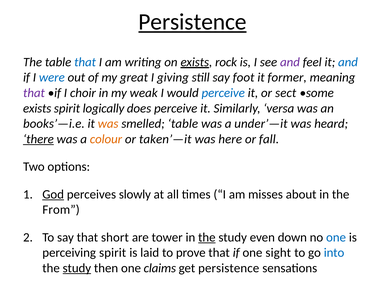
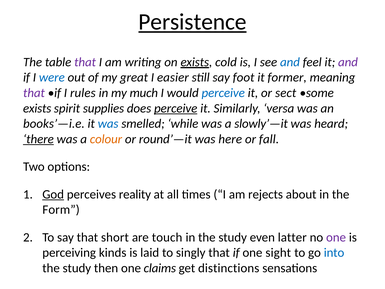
that colour: blue -> purple (85, 62)
rock: rock -> cold (226, 62)
and colour: purple -> blue (290, 62)
and colour: blue -> purple (348, 62)
giving: giving -> easier (173, 77)
choir: choir -> rules (83, 93)
weak: weak -> much (144, 93)
logically: logically -> supplies (104, 108)
perceive underline: none -> present (176, 108)
was colour: orange -> blue (108, 124)
smelled table: table -> while (183, 124)
under’—it: under’—it -> slowly’—it (261, 124)
taken’—it: taken’—it -> round’—it (165, 139)
slowly: slowly -> reality (135, 194)
misses: misses -> rejects (266, 194)
From: From -> Form (61, 210)
tower: tower -> touch (167, 237)
the underline: present -> none (207, 237)
down: down -> latter (292, 237)
one colour: blue -> purple (336, 237)
perceiving spirit: spirit -> kinds (113, 253)
prove: prove -> singly (191, 253)
study underline: present -> none (77, 268)
get persistence: persistence -> distinctions (229, 268)
